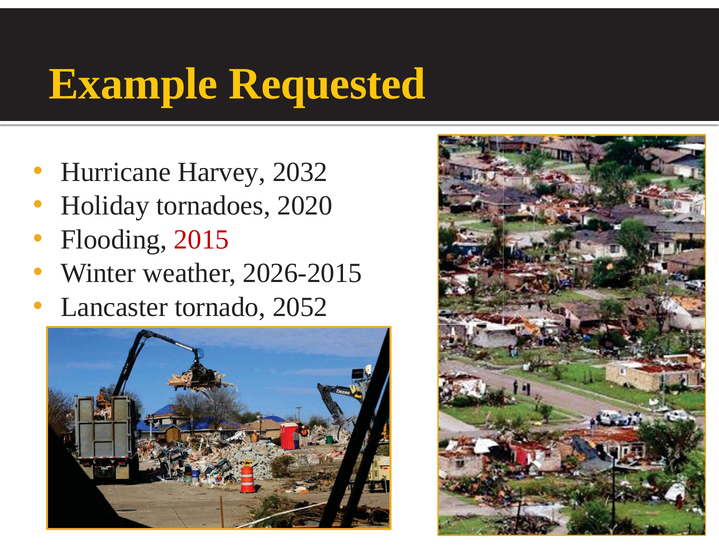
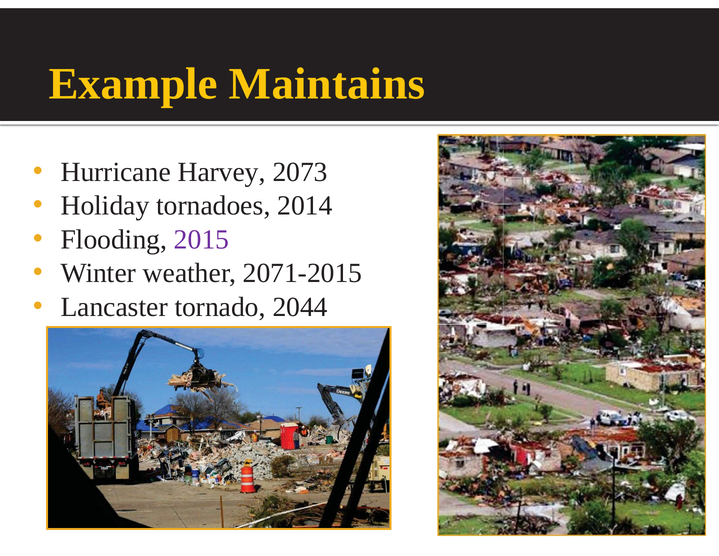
Requested: Requested -> Maintains (327, 84)
2032: 2032 -> 2073 (300, 172)
2020: 2020 -> 2014 (305, 206)
2015 colour: red -> purple (202, 239)
2026-2015: 2026-2015 -> 2071-2015 (303, 273)
2052: 2052 -> 2044 (300, 307)
